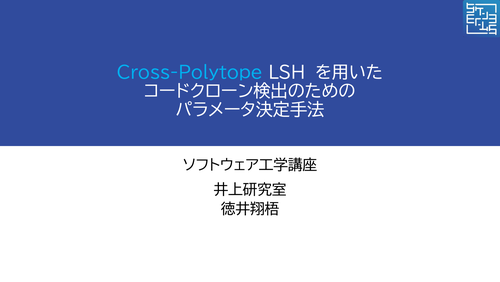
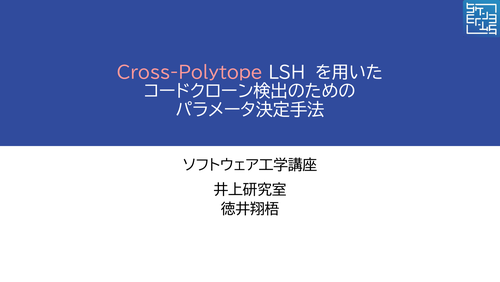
Cross-Polytope colour: light blue -> pink (190, 73)
